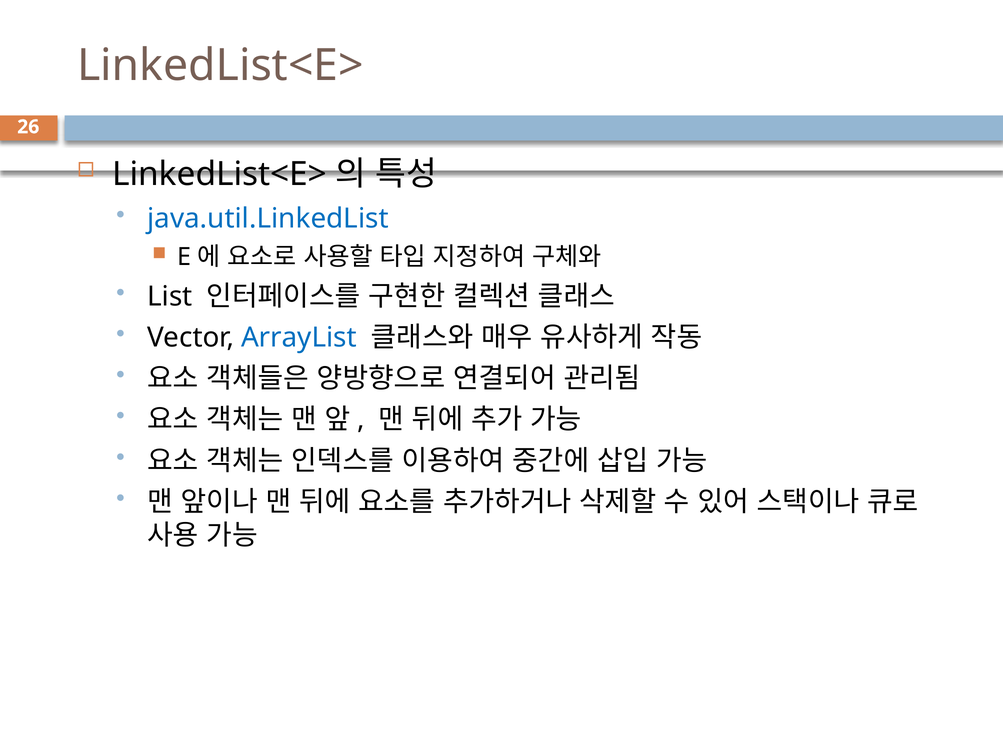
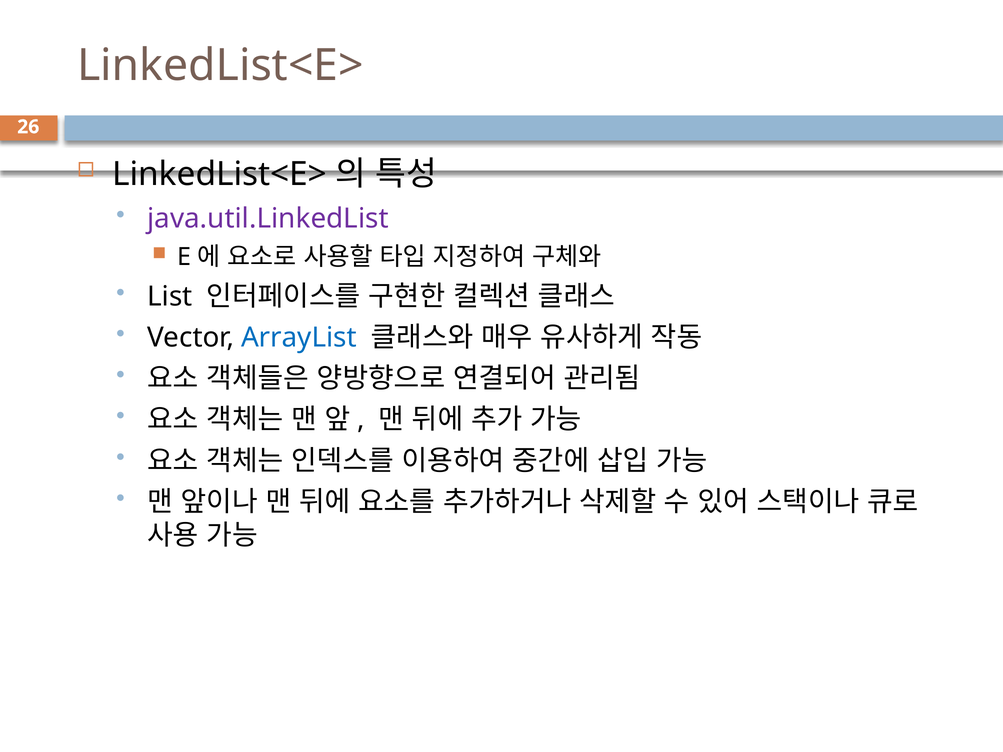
java.util.LinkedList colour: blue -> purple (268, 218)
